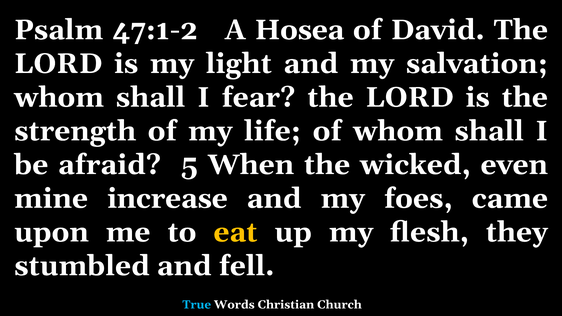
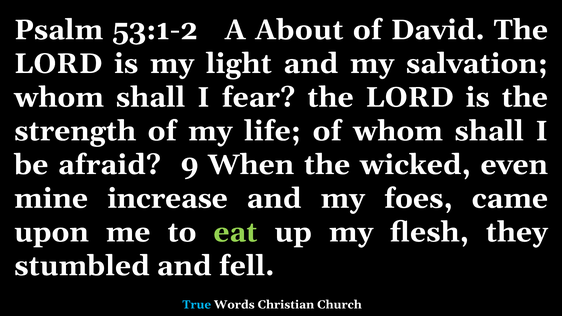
47:1-2: 47:1-2 -> 53:1-2 (155, 30)
Hosea: Hosea -> About (299, 30)
5: 5 -> 9 (190, 165)
eat colour: yellow -> light green (235, 232)
